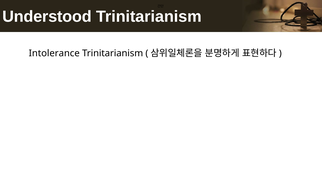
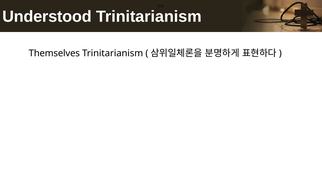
Intolerance: Intolerance -> Themselves (54, 53)
